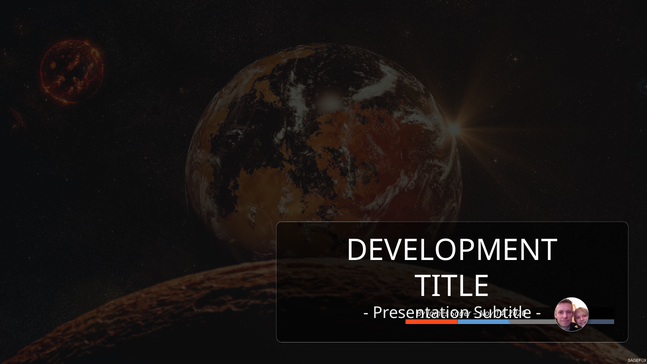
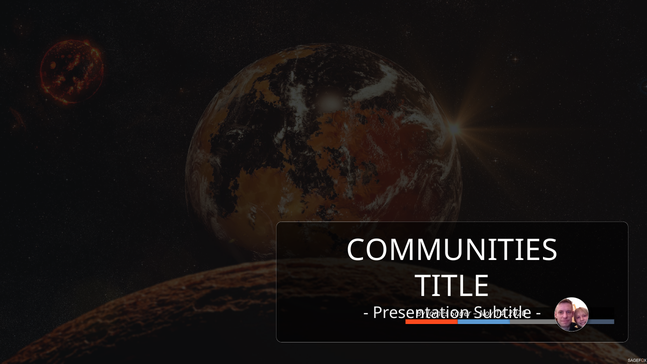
DEVELOPMENT: DEVELOPMENT -> COMMUNITIES (452, 251)
